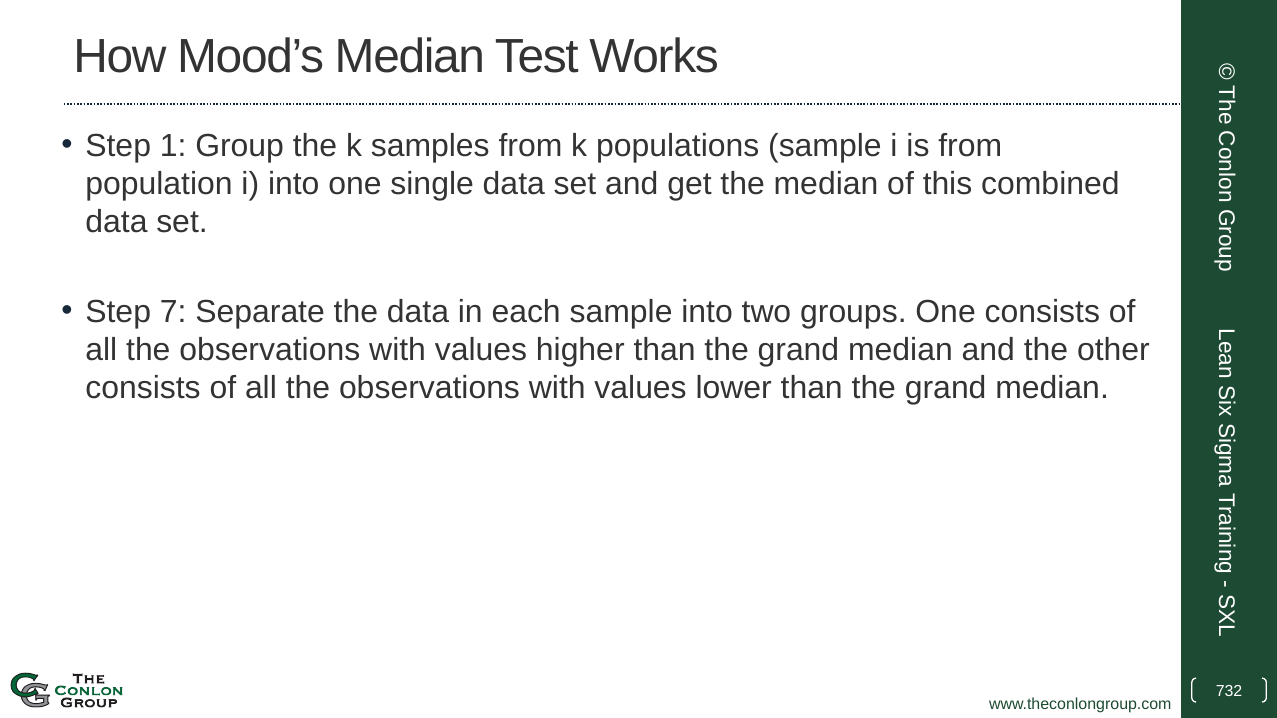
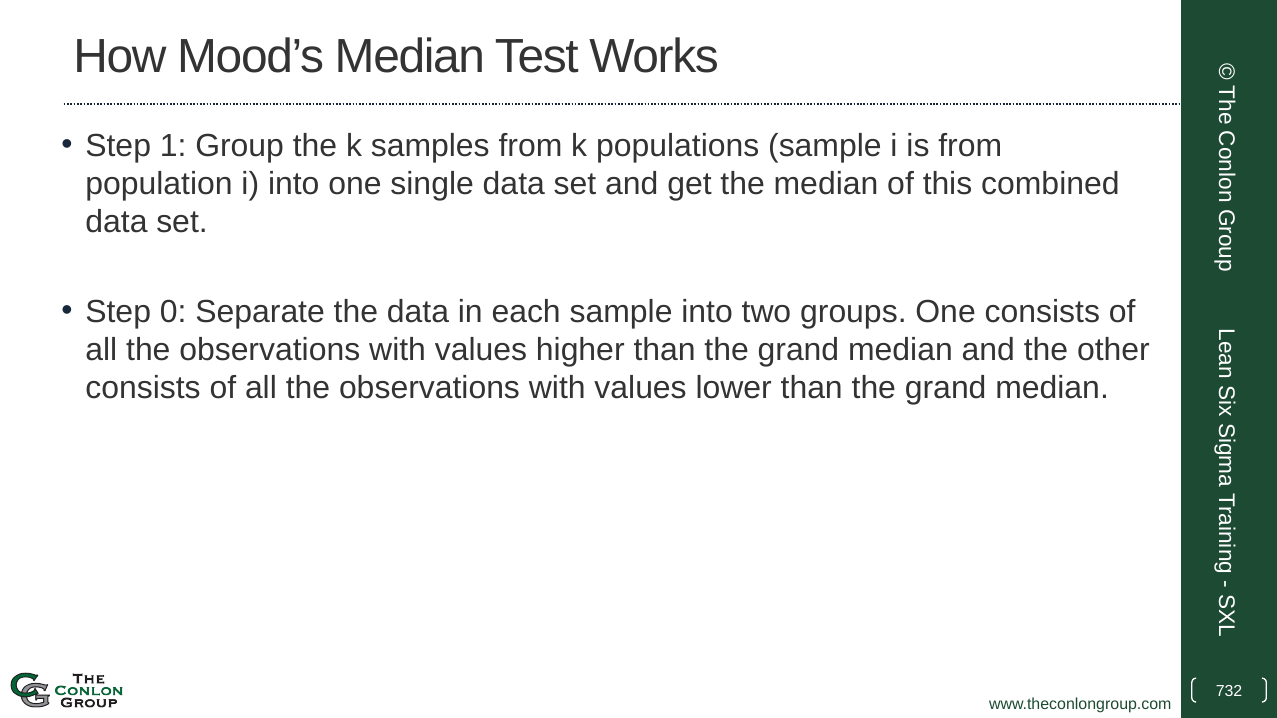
7: 7 -> 0 (173, 312)
